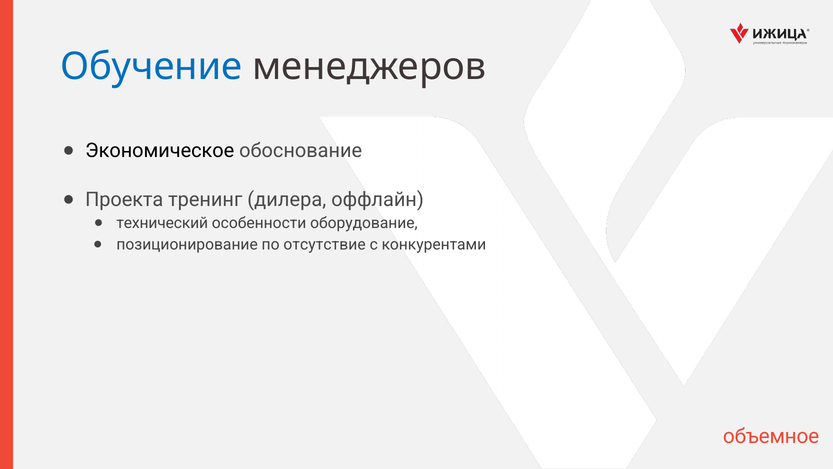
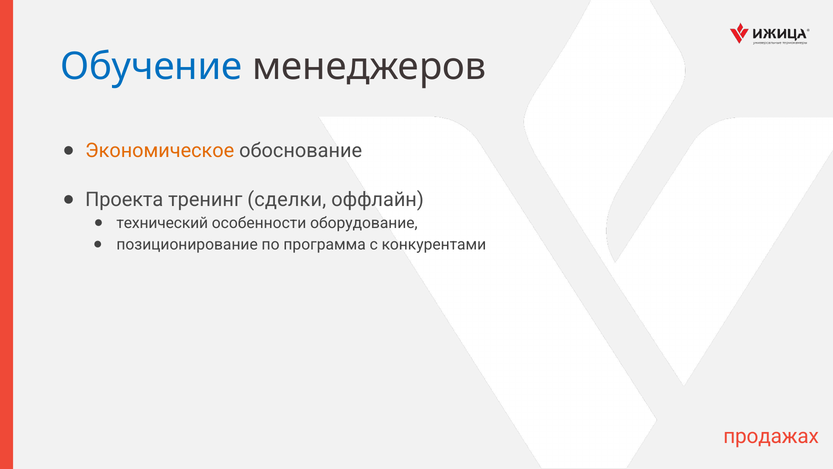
Экономическое colour: black -> orange (160, 151)
дилера: дилера -> сделки (287, 199)
отсутствие: отсутствие -> программа (325, 244)
объемное: объемное -> продажах (771, 436)
